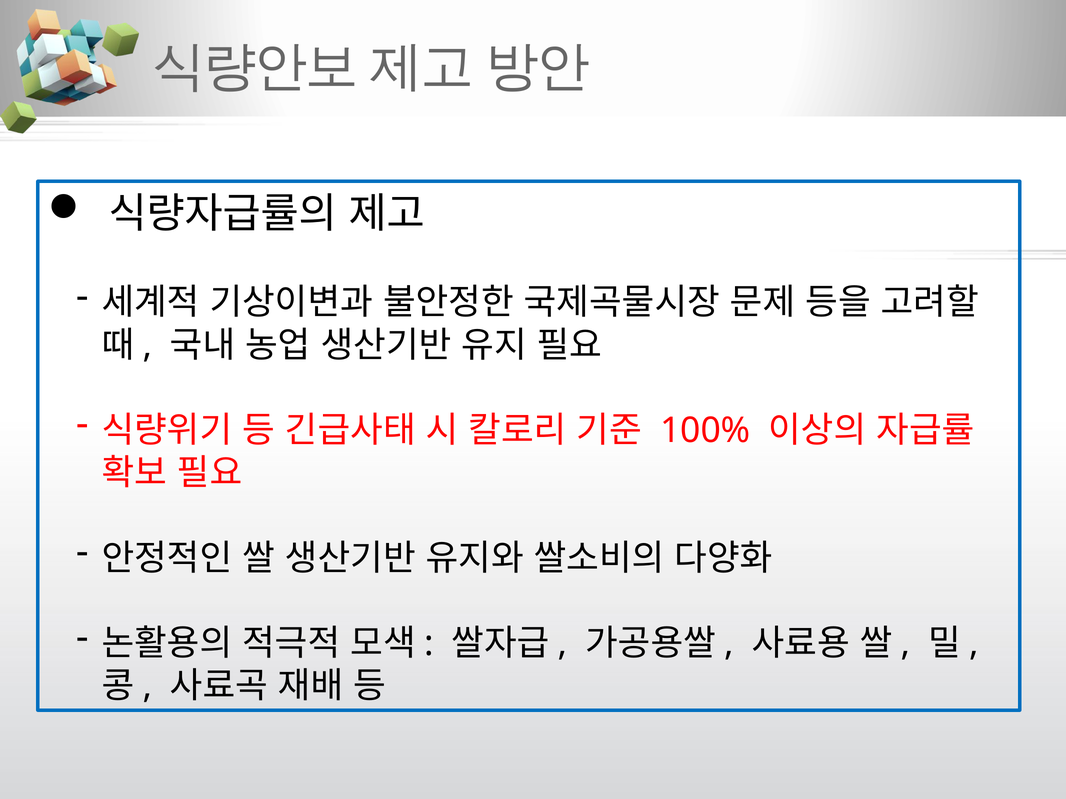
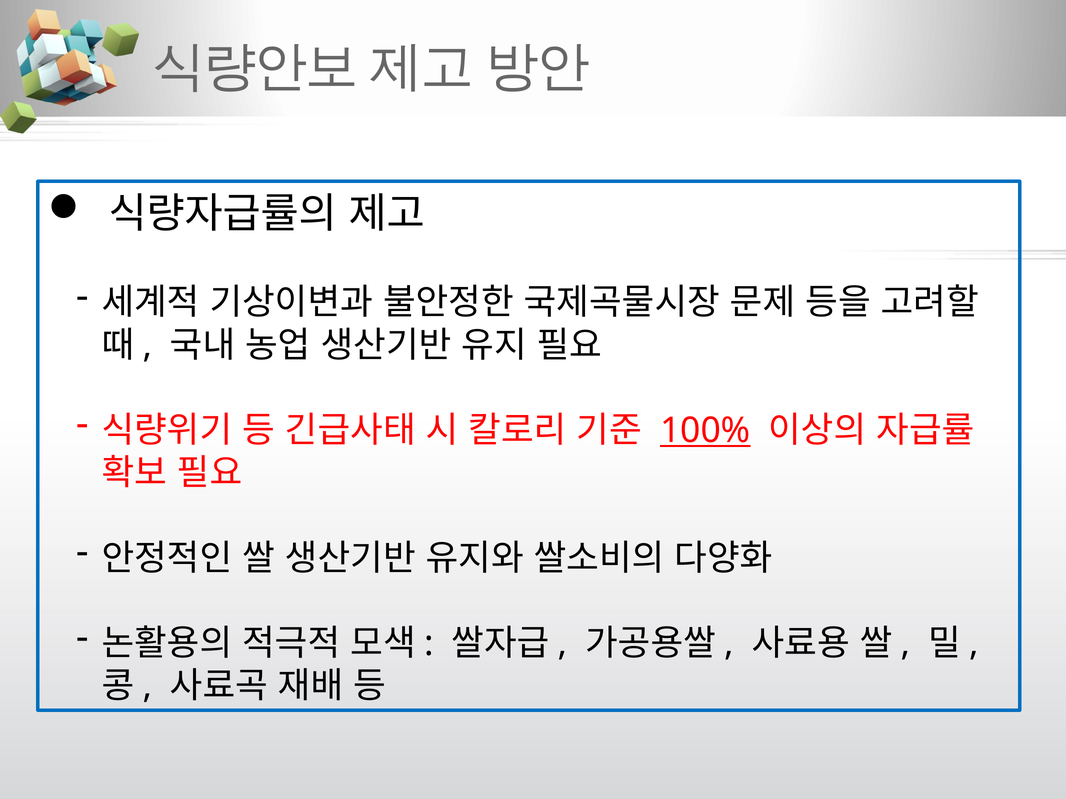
100% underline: none -> present (705, 431)
